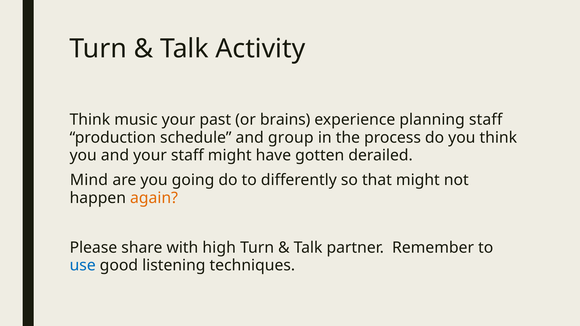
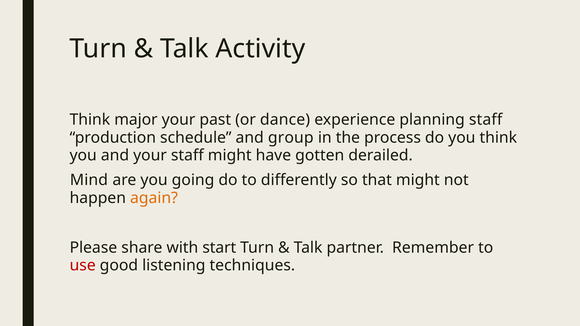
music: music -> major (136, 120)
brains: brains -> dance (285, 120)
high: high -> start (219, 248)
use colour: blue -> red (83, 266)
